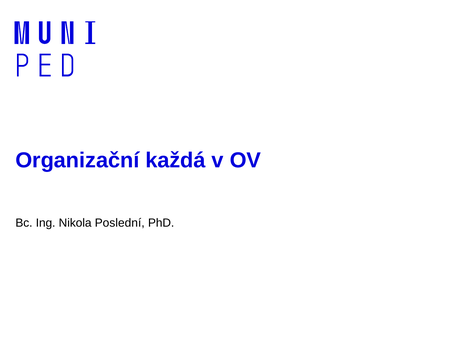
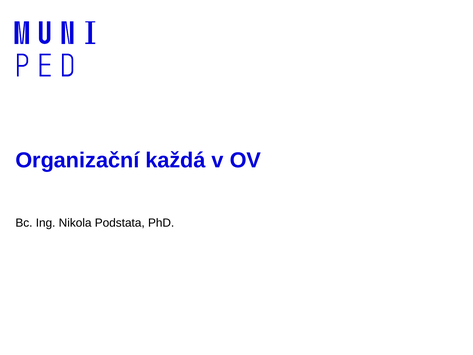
Poslední: Poslední -> Podstata (120, 223)
